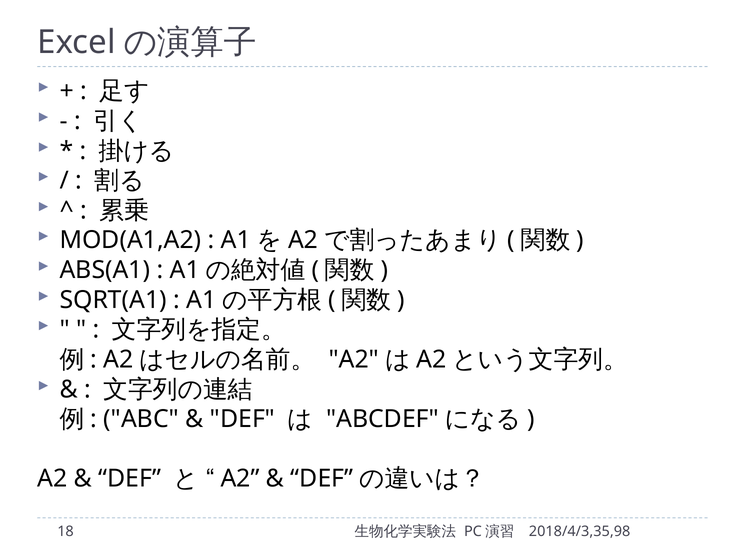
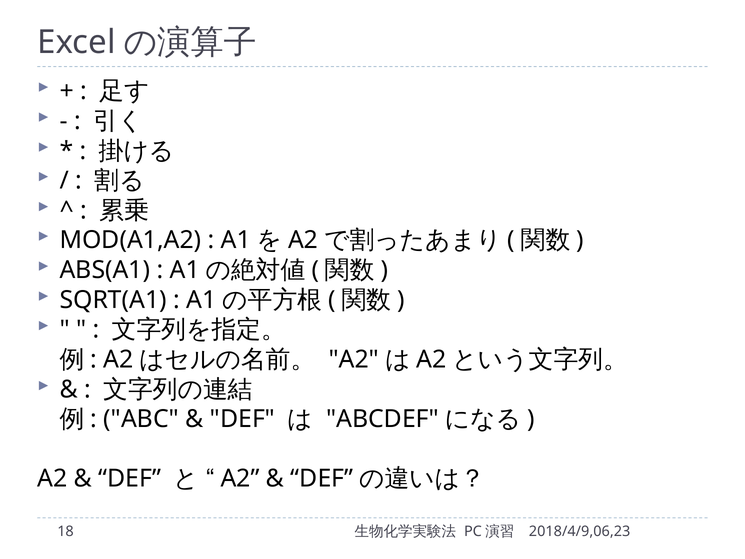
2018/4/3,35,98: 2018/4/3,35,98 -> 2018/4/9,06,23 (580, 531)
